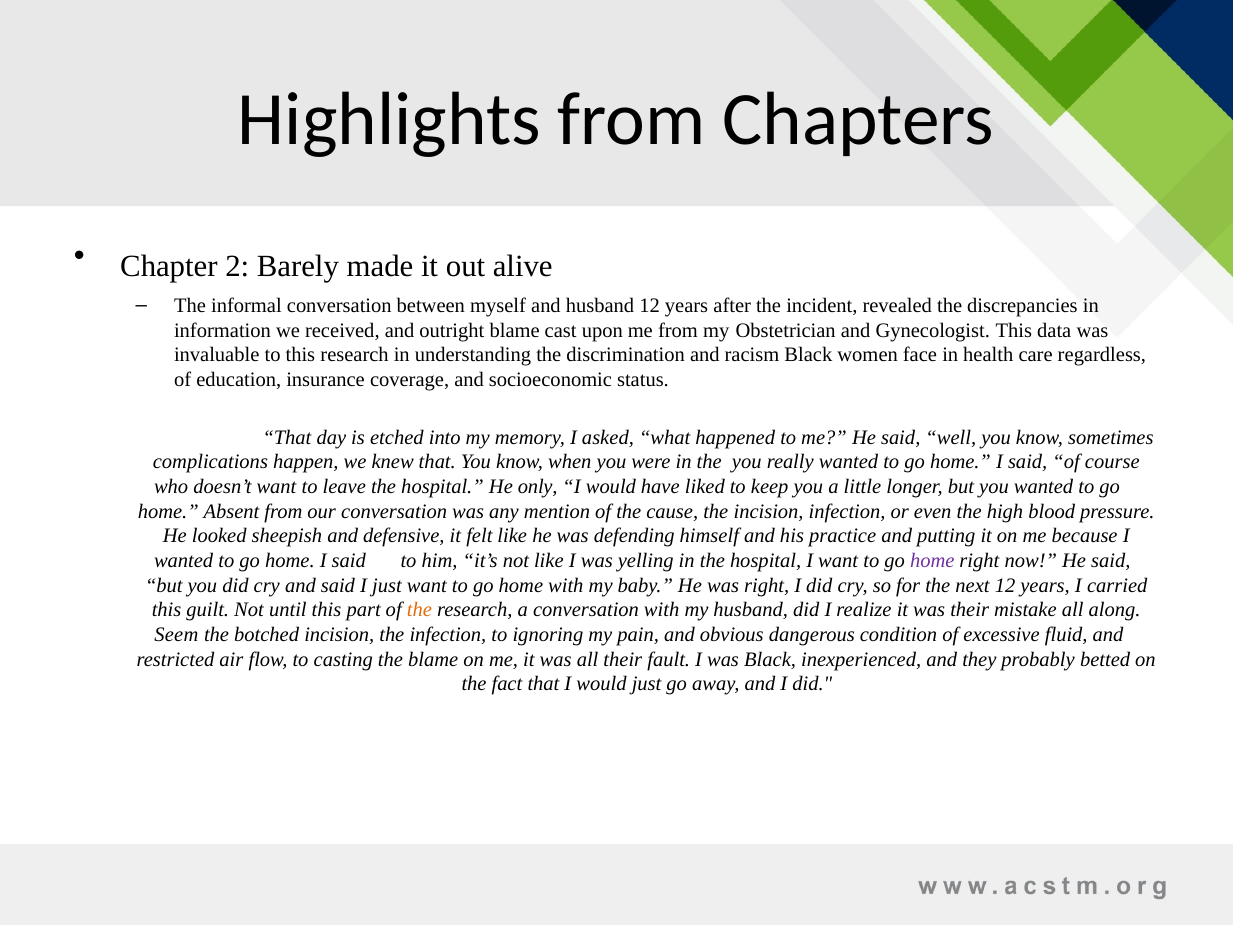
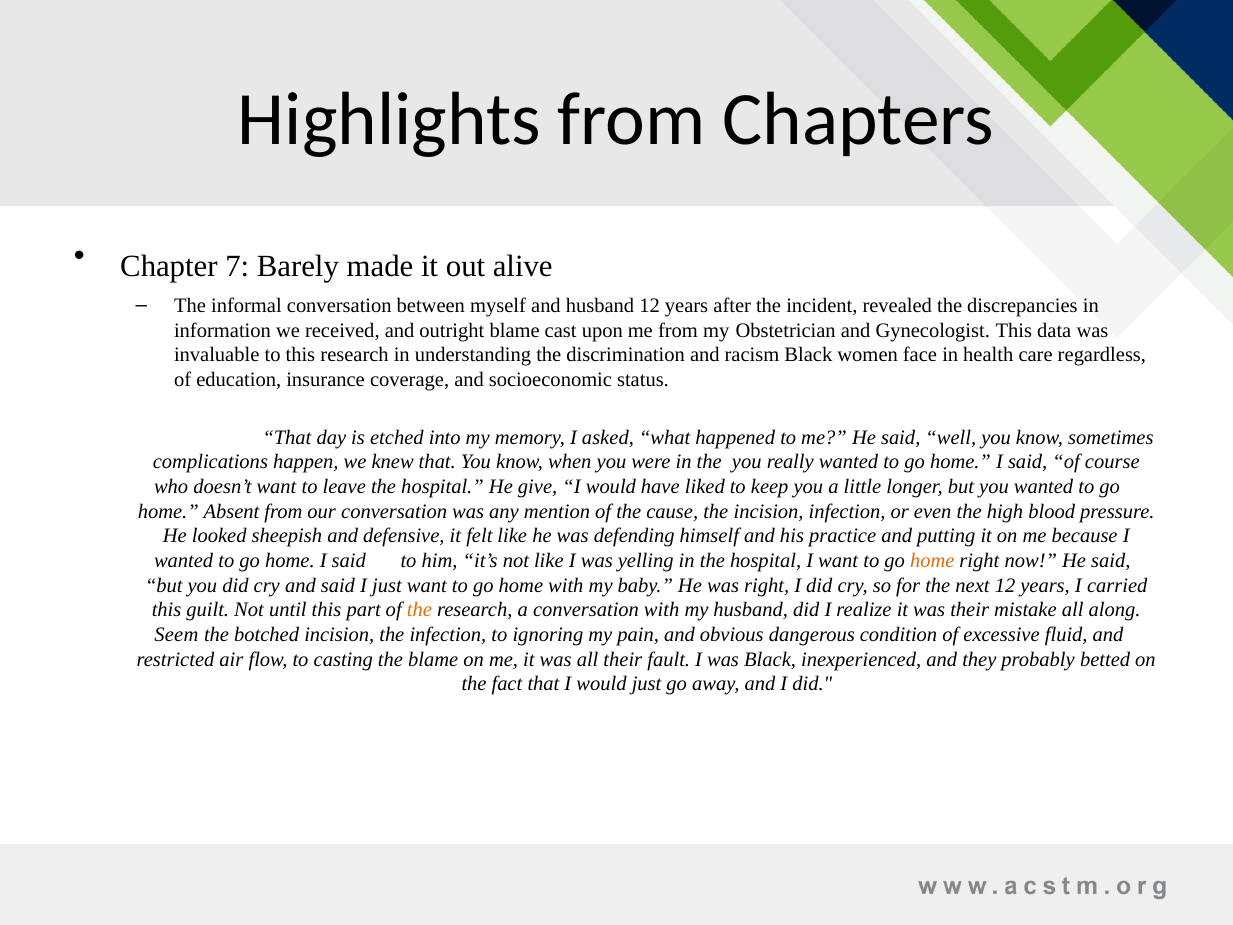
2: 2 -> 7 (237, 267)
only: only -> give (538, 486)
home colour: purple -> orange (932, 560)
